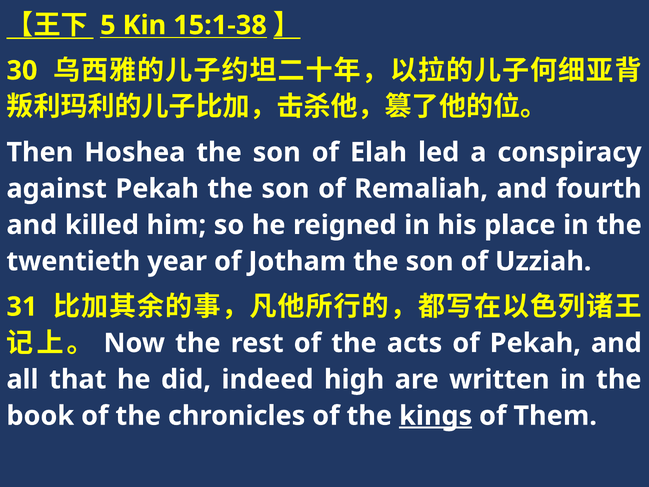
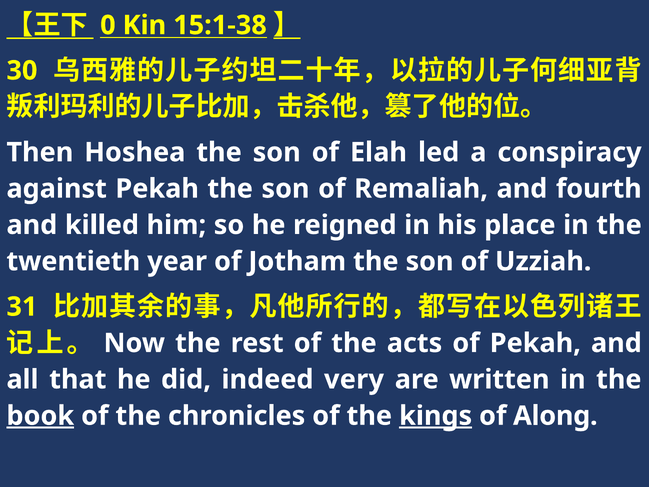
5: 5 -> 0 (108, 25)
high: high -> very (354, 379)
book underline: none -> present (40, 416)
Them: Them -> Along (555, 416)
